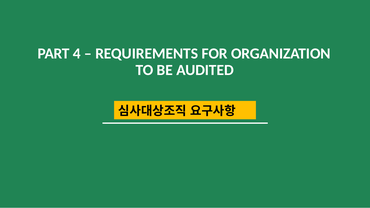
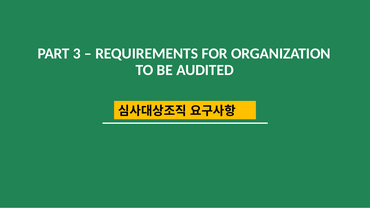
4: 4 -> 3 (77, 54)
